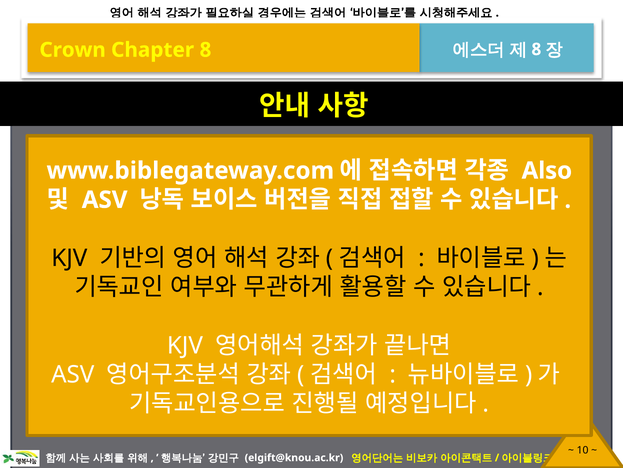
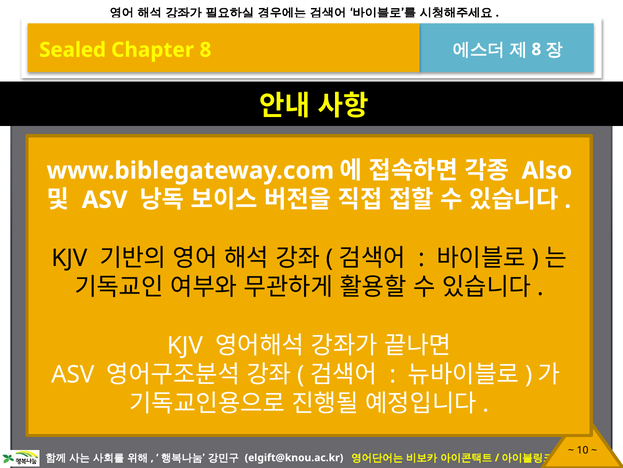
Crown: Crown -> Sealed (73, 50)
